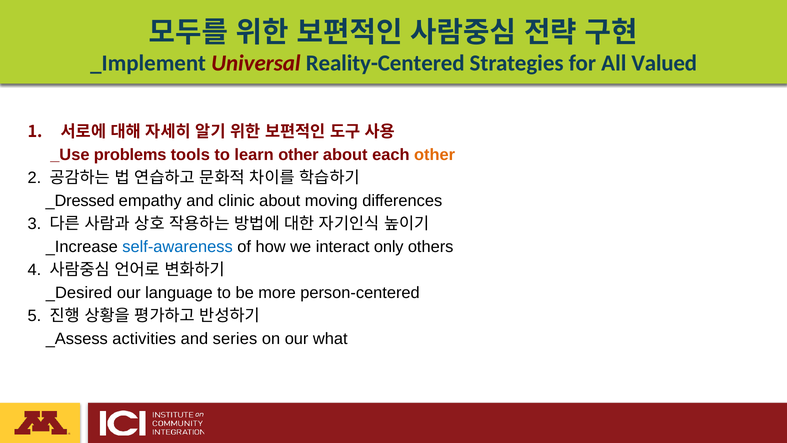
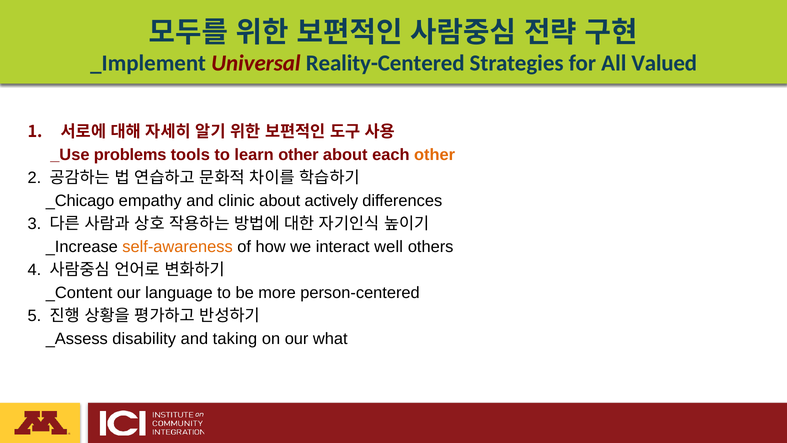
_Dressed: _Dressed -> _Chicago (80, 201)
moving: moving -> actively (331, 201)
self-awareness colour: blue -> orange (178, 247)
only: only -> well (389, 247)
_Desired: _Desired -> _Content (79, 293)
activities: activities -> disability (144, 339)
series: series -> taking (235, 339)
